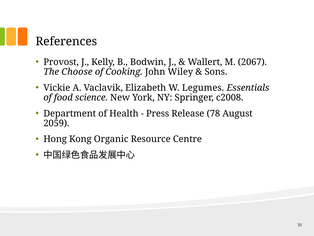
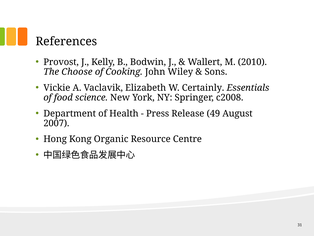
2067: 2067 -> 2010 (252, 62)
Legumes: Legumes -> Certainly (203, 88)
78: 78 -> 49 (213, 113)
2059: 2059 -> 2007 (56, 123)
